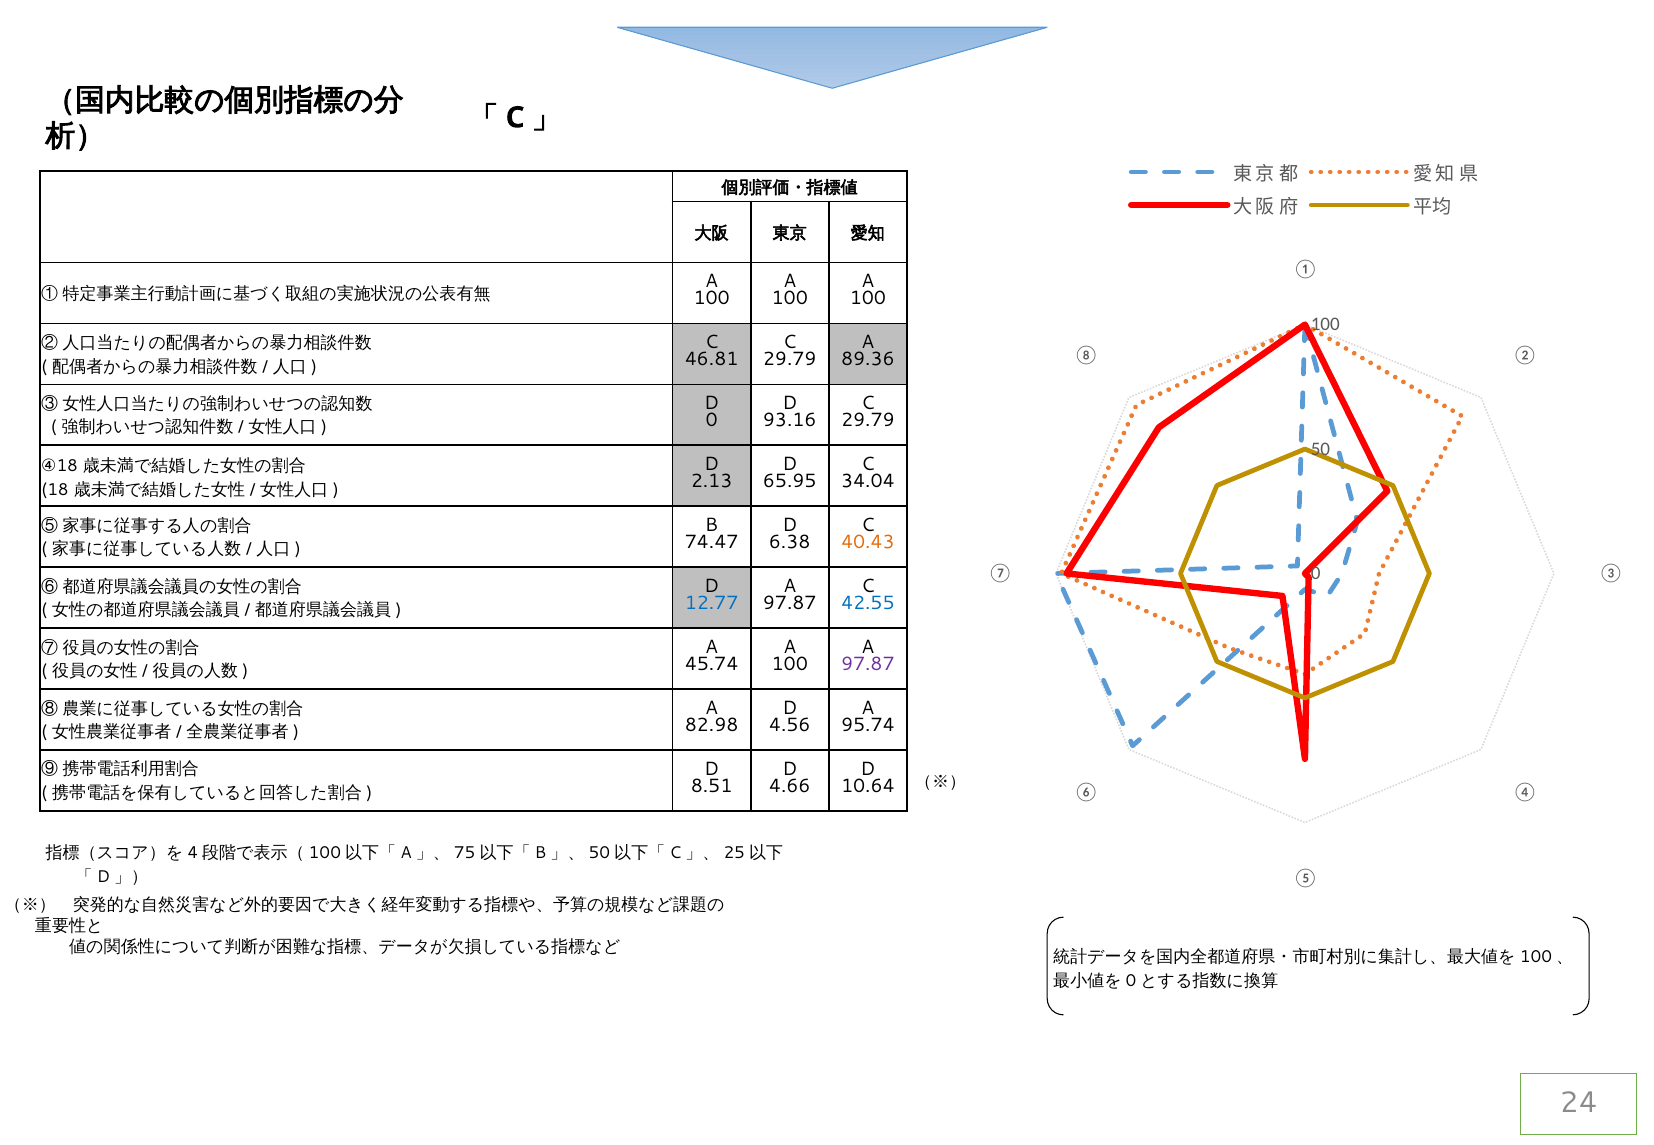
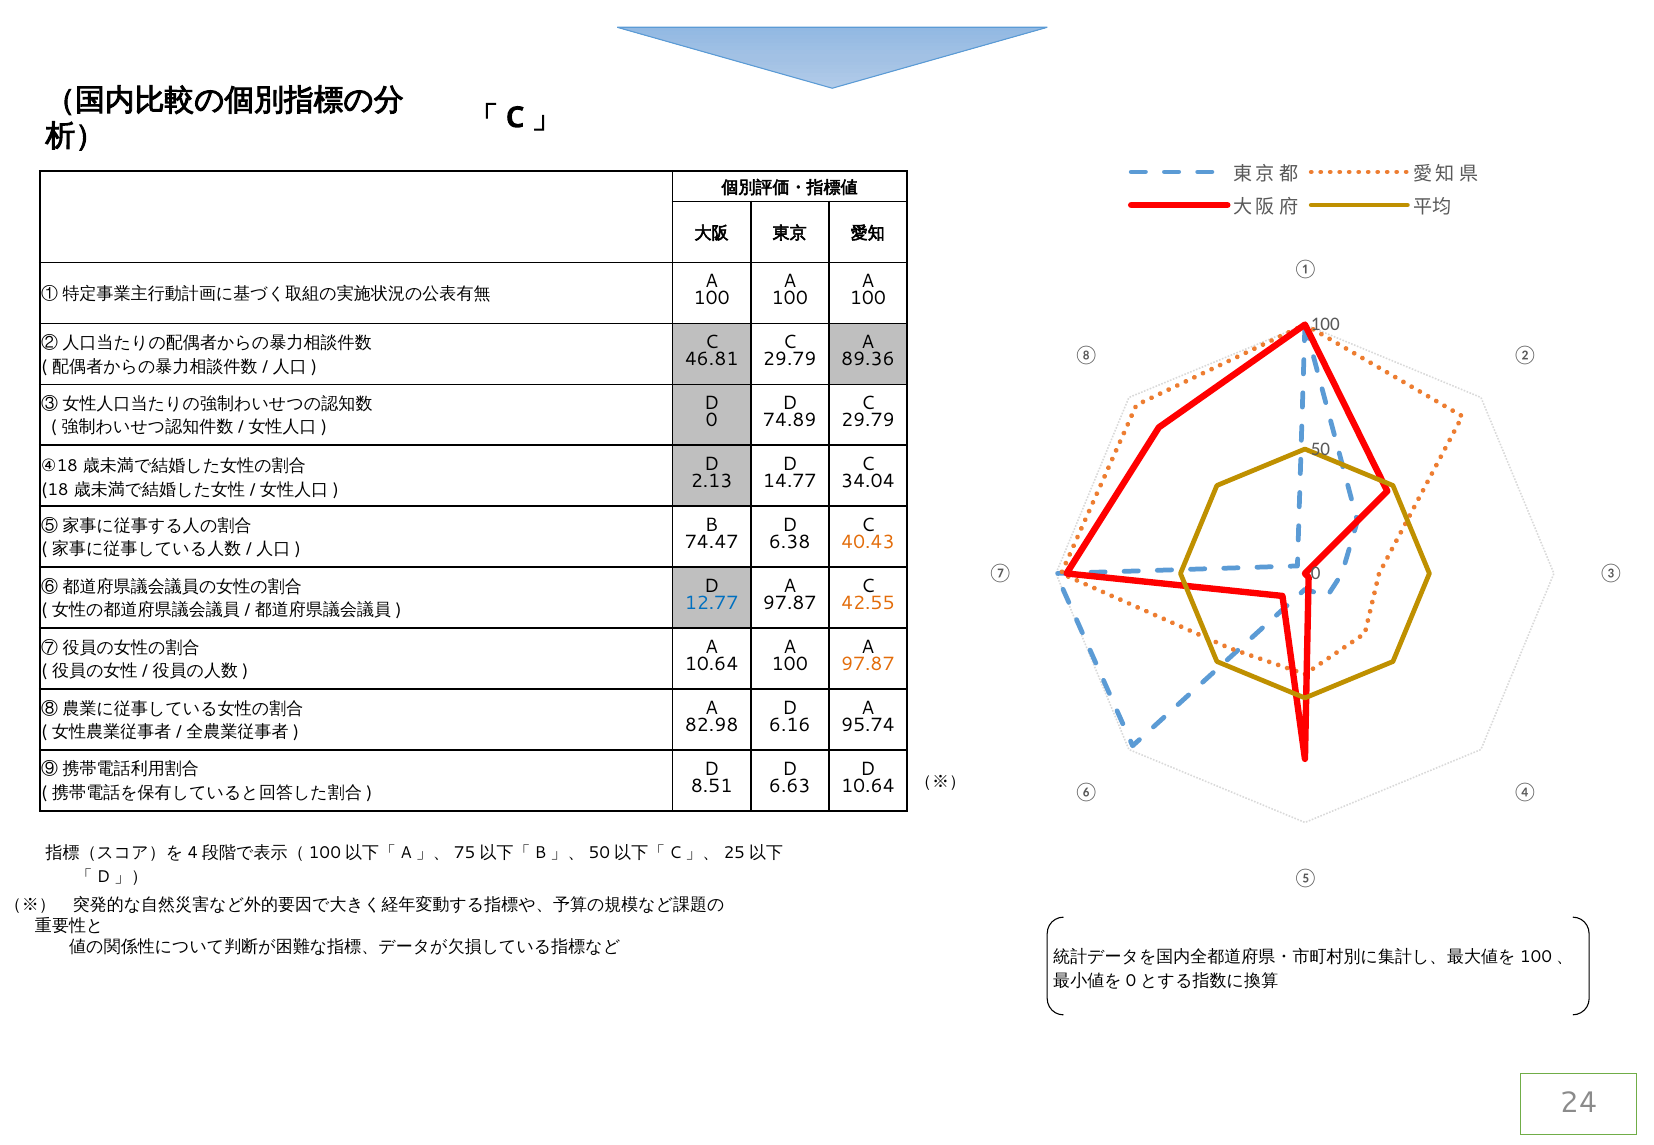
93.16: 93.16 -> 74.89 (790, 420)
65.95: 65.95 -> 14.77 (790, 481)
42.55 colour: blue -> orange (868, 603)
45.74: 45.74 -> 10.64 (712, 664)
97.87 colour: purple -> orange (868, 664)
4.56: 4.56 -> 6.16 (790, 725)
4.66: 4.66 -> 6.63 (790, 786)
